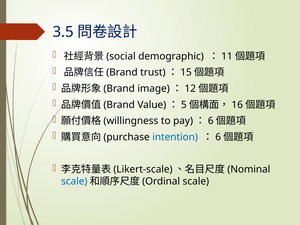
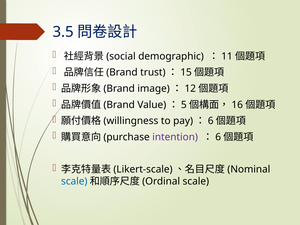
intention colour: blue -> purple (175, 137)
